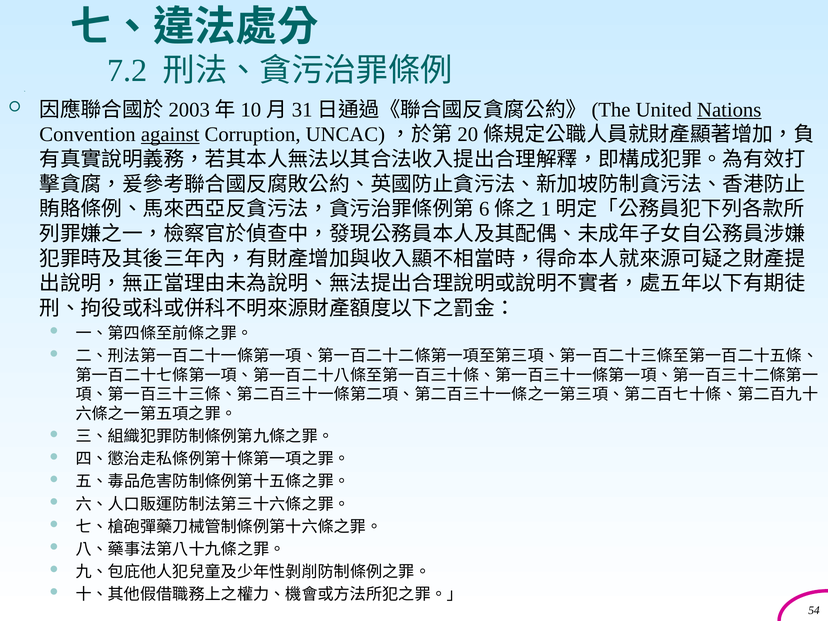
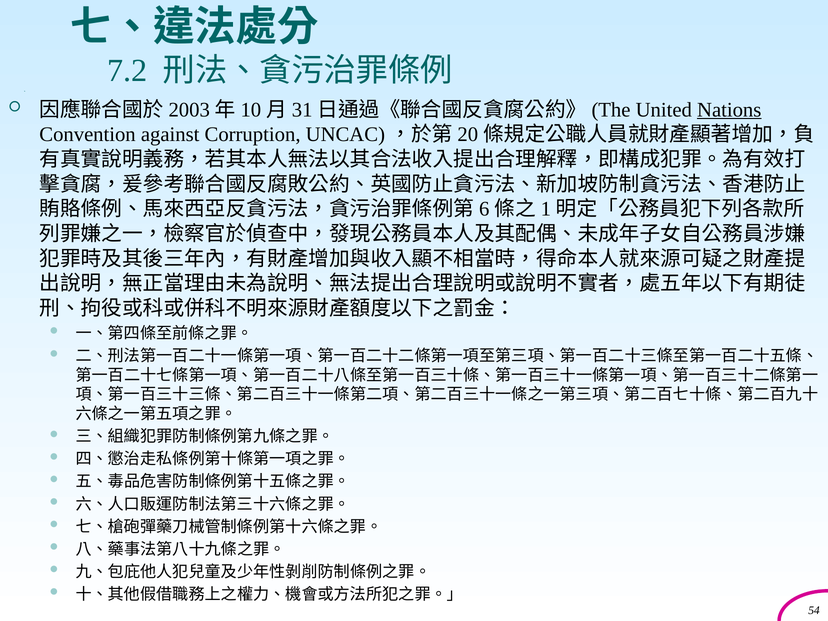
against underline: present -> none (170, 135)
